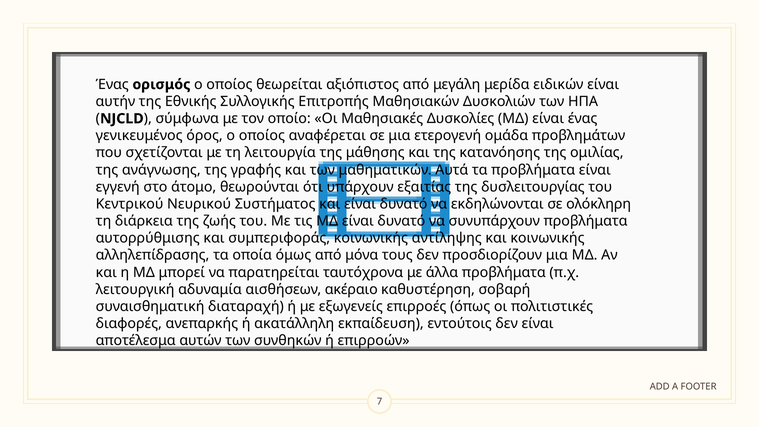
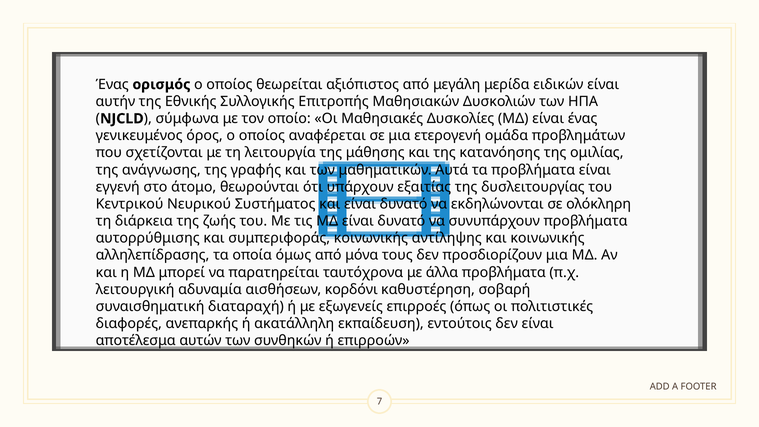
ακέραιο: ακέραιο -> κορδόνι (351, 289)
